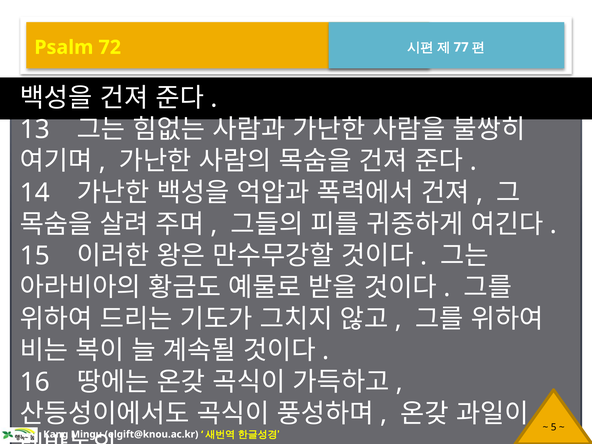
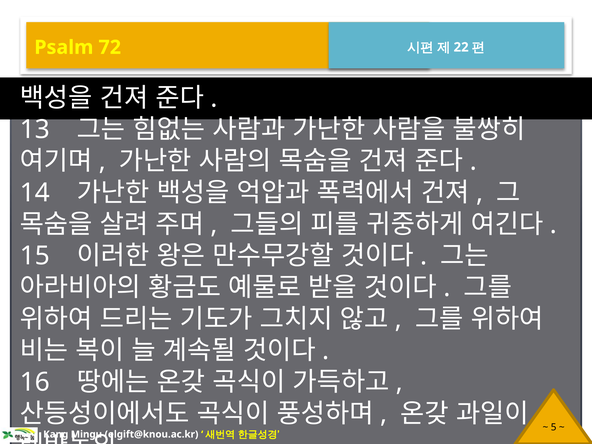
77: 77 -> 22 (461, 47)
